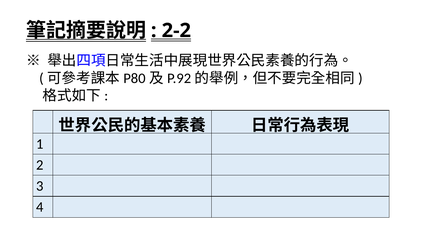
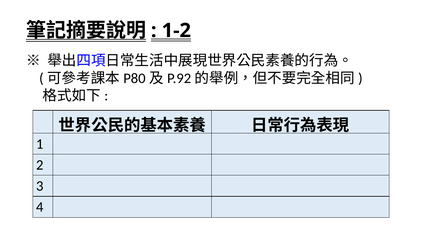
2-2: 2-2 -> 1-2 (176, 31)
